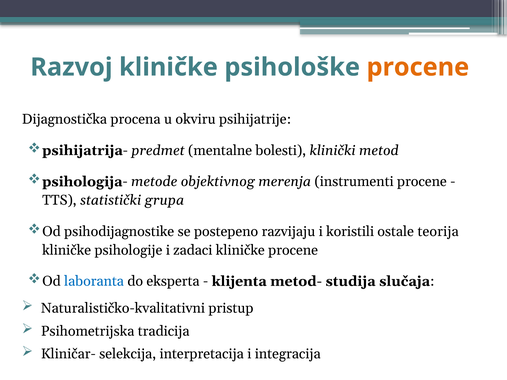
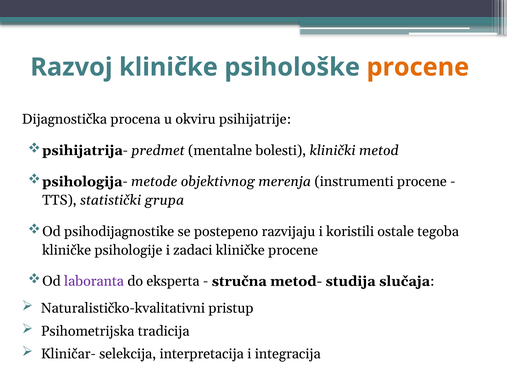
teorija: teorija -> tegoba (438, 232)
laboranta colour: blue -> purple (94, 281)
klijenta: klijenta -> stručna (239, 281)
